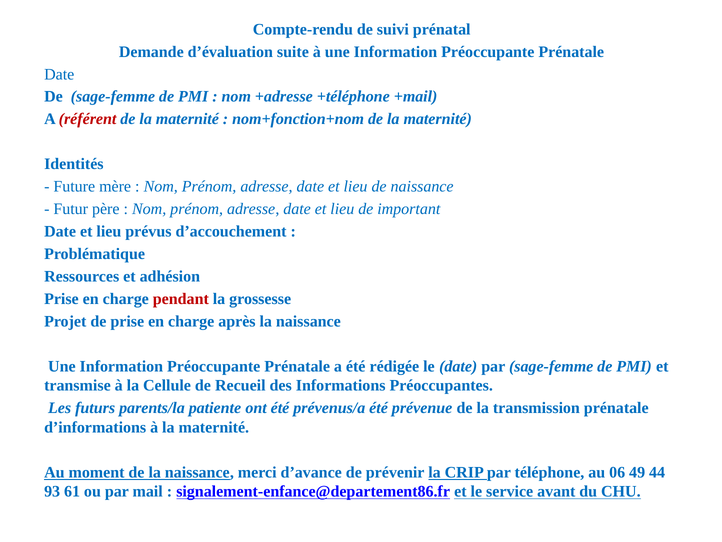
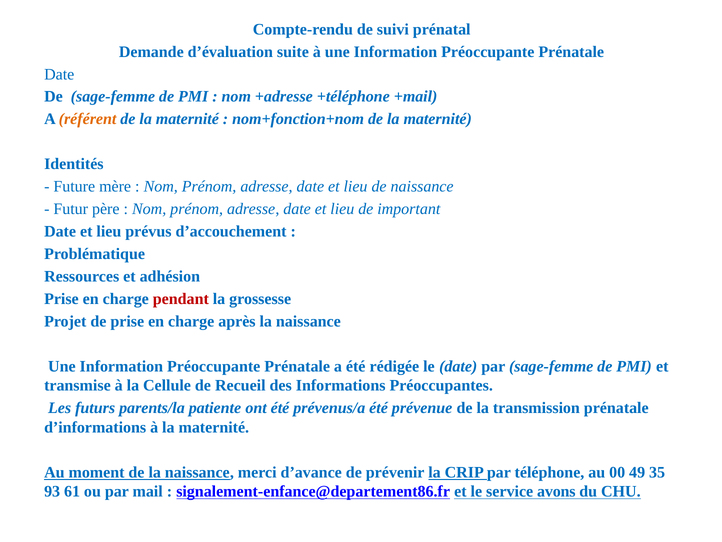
référent colour: red -> orange (88, 119)
06: 06 -> 00 (617, 472)
44: 44 -> 35 (657, 472)
avant: avant -> avons (556, 491)
